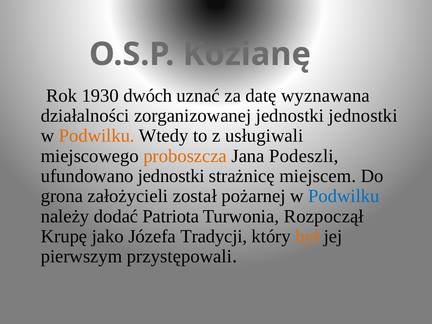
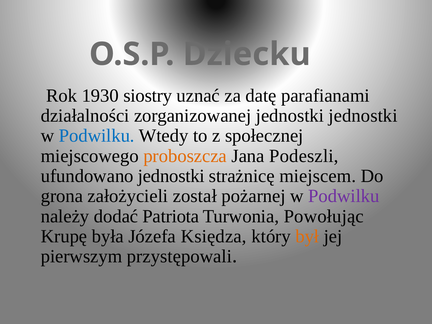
Kozianę: Kozianę -> Dziecku (247, 54)
dwóch: dwóch -> siostry (148, 96)
wyznawana: wyznawana -> parafianami (325, 96)
Podwilku colour: orange -> blue (97, 136)
usługiwali: usługiwali -> społecznej (264, 136)
Podwilku colour: blue -> purple (344, 196)
Rozpoczął: Rozpoczął -> Powołując (324, 216)
jako: jako -> była (108, 236)
Tradycji: Tradycji -> Księdza (214, 236)
